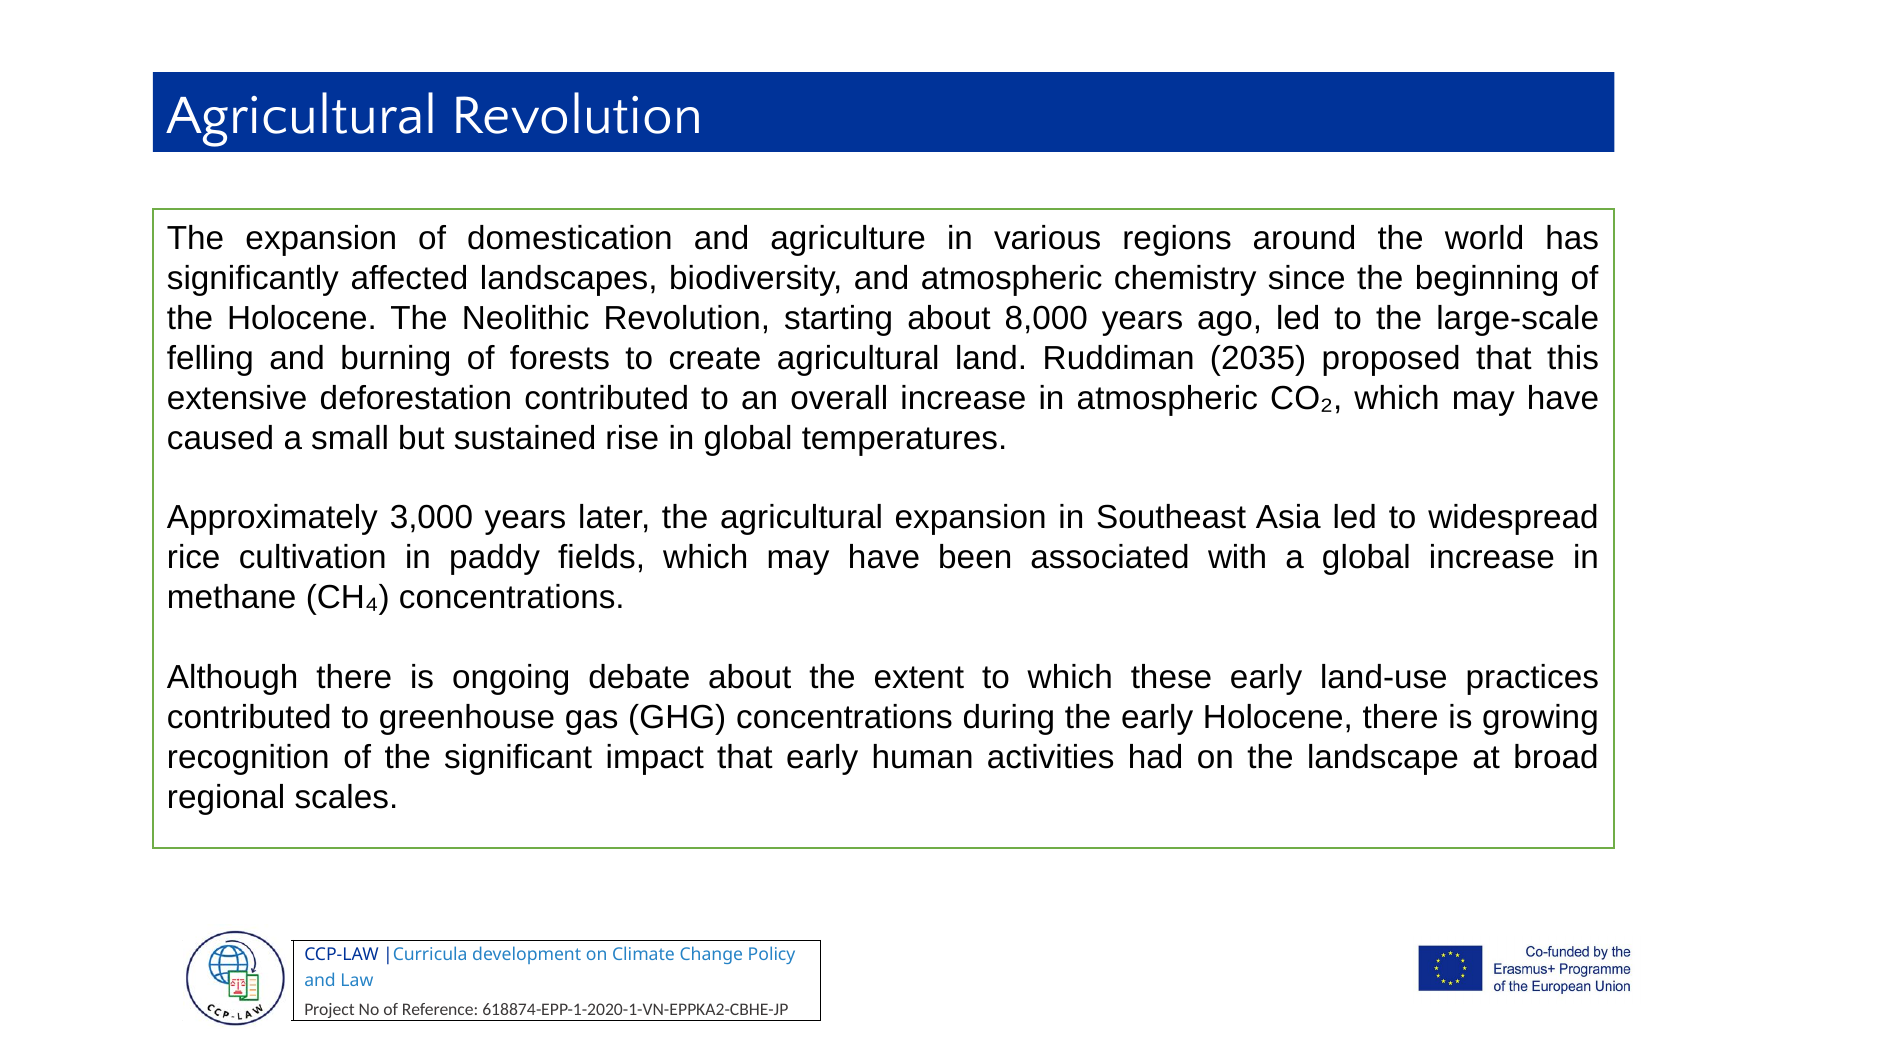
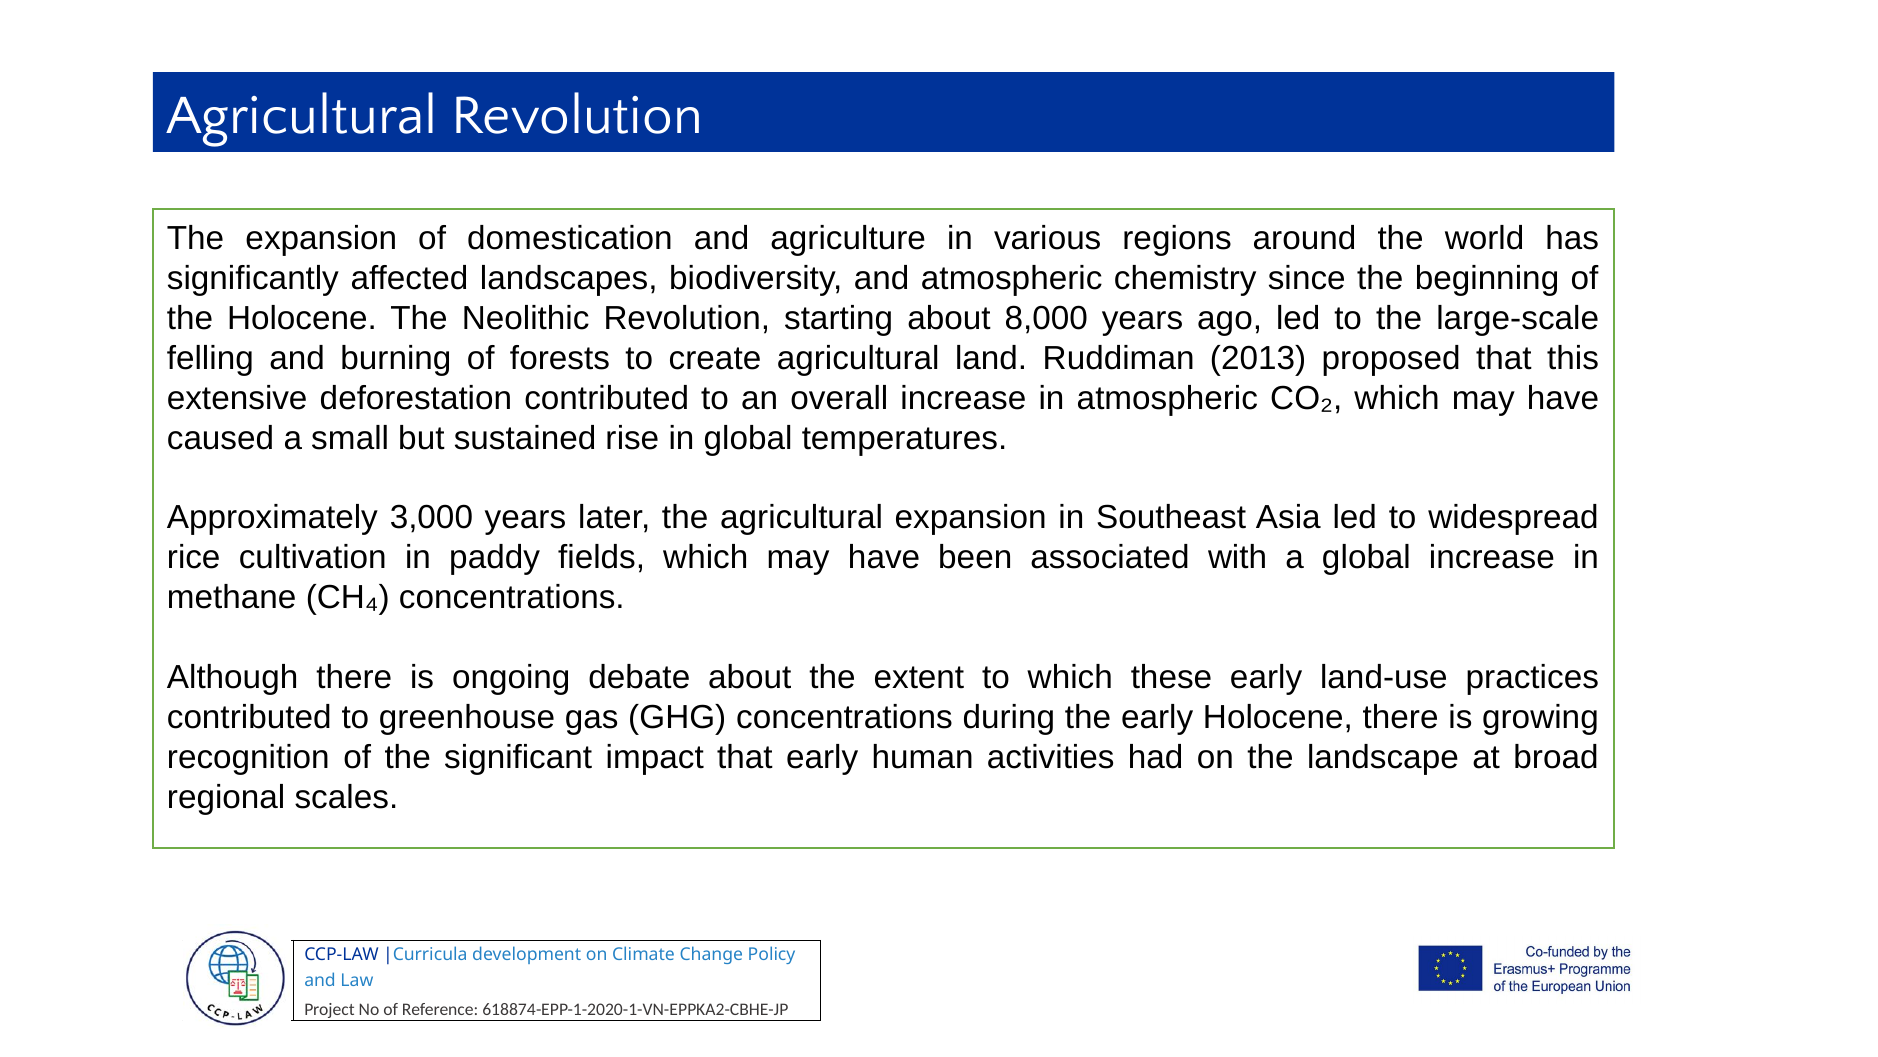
2035: 2035 -> 2013 (1258, 358)
